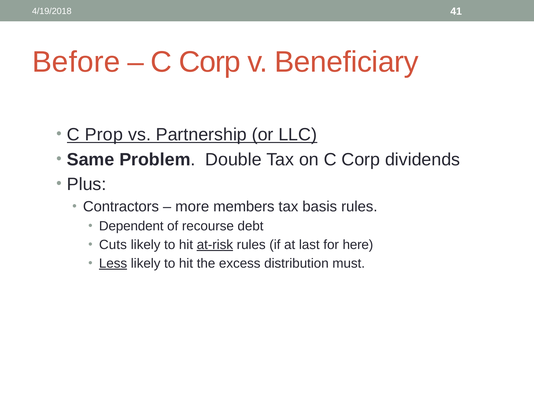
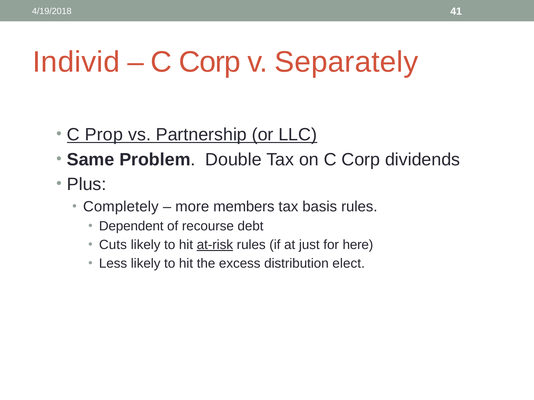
Before: Before -> Individ (76, 62)
Beneficiary: Beneficiary -> Separately (346, 62)
Contractors: Contractors -> Completely (121, 207)
last: last -> just (309, 245)
Less underline: present -> none (113, 264)
must: must -> elect (349, 264)
